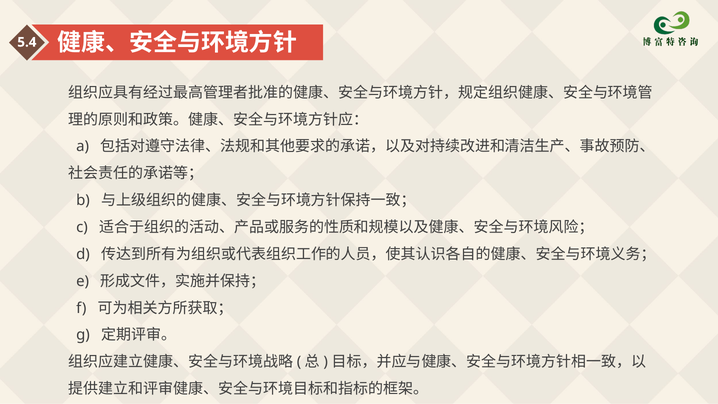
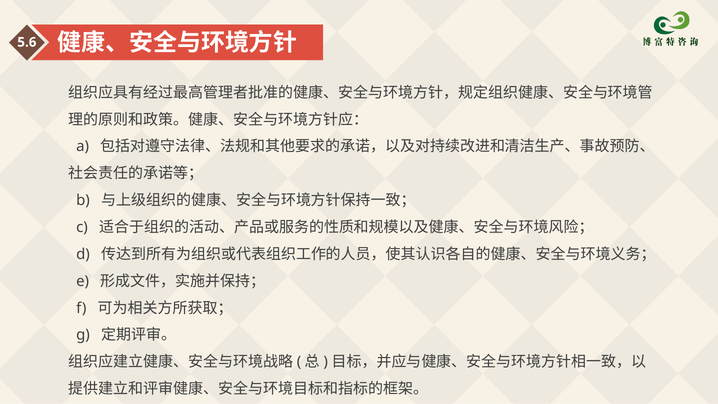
5.4: 5.4 -> 5.6 (27, 42)
